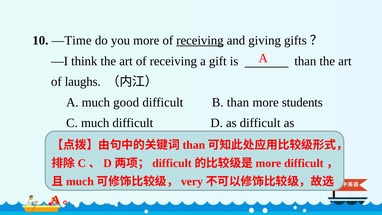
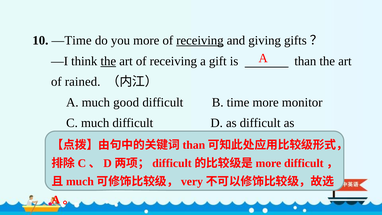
the underline: none -> present (108, 61)
laughs: laughs -> rained (83, 82)
B than: than -> time (238, 102)
students: students -> monitor (302, 102)
